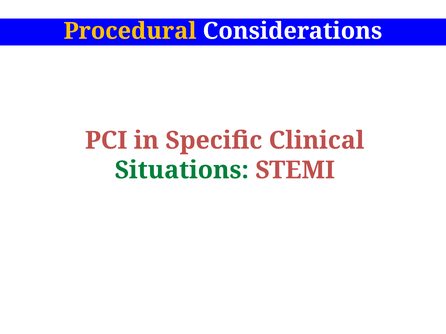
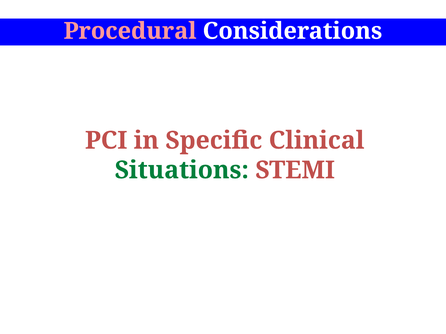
Procedural colour: yellow -> pink (130, 31)
